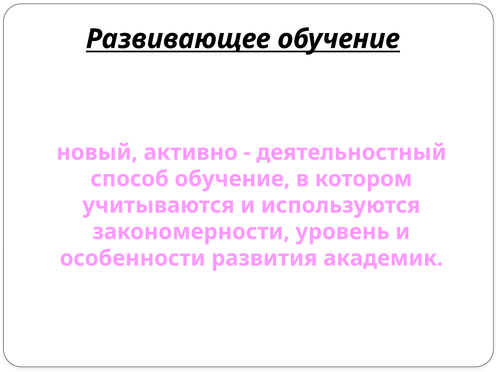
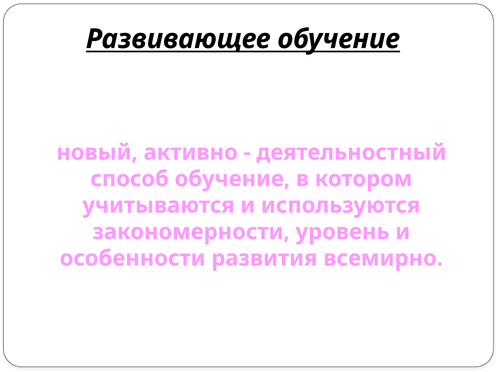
академик: академик -> всемирно (383, 259)
